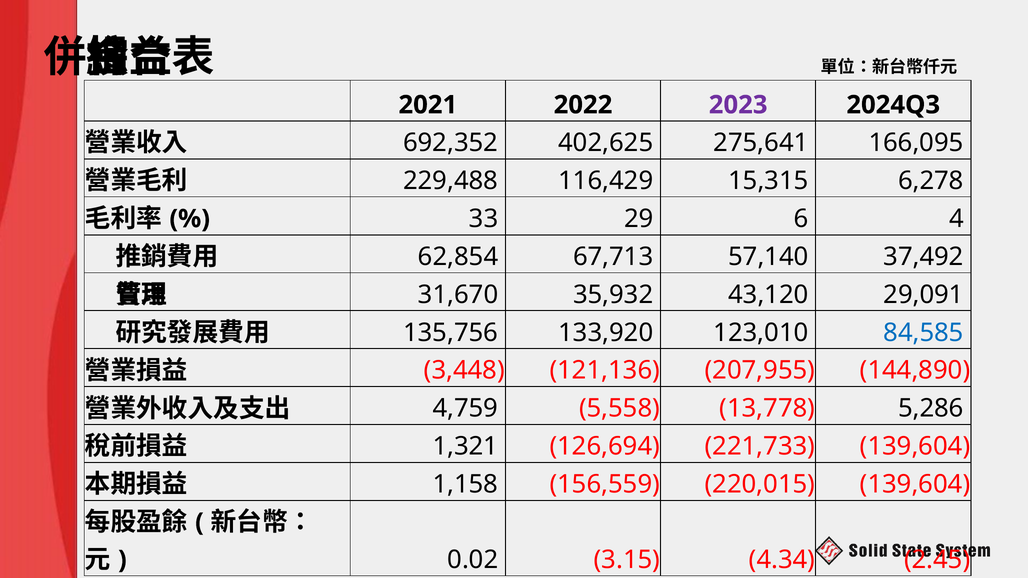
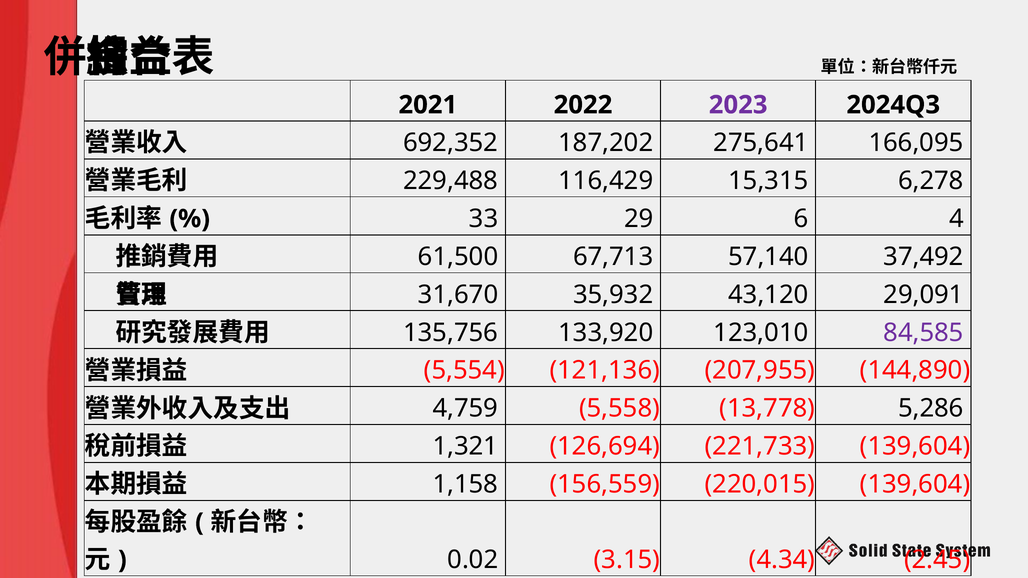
402,625: 402,625 -> 187,202 (606, 143)
62,854: 62,854 -> 61,500 (458, 257)
84,585 colour: blue -> purple (924, 333)
3,448: 3,448 -> 5,554 (464, 371)
